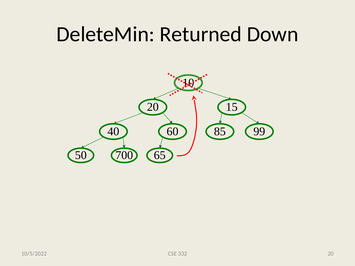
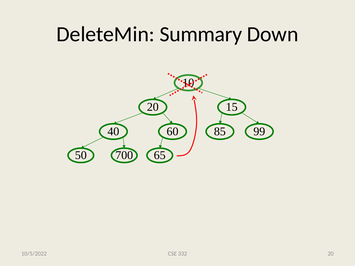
Returned: Returned -> Summary (201, 34)
